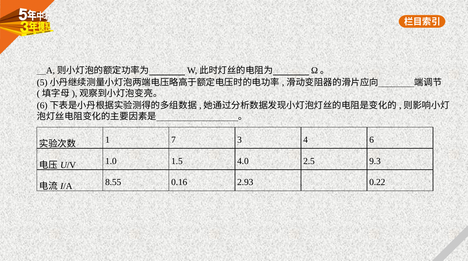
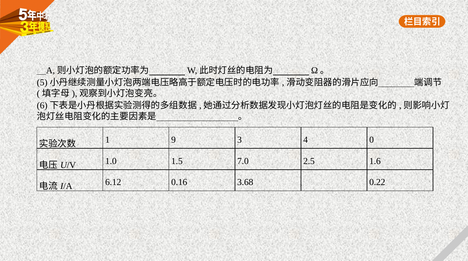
7: 7 -> 9 (174, 140)
6: 6 -> 0 (372, 140)
4.0: 4.0 -> 7.0 (243, 161)
9.3: 9.3 -> 1.6 (375, 161)
8.55: 8.55 -> 6.12 (113, 183)
2.93: 2.93 -> 3.68 (245, 183)
